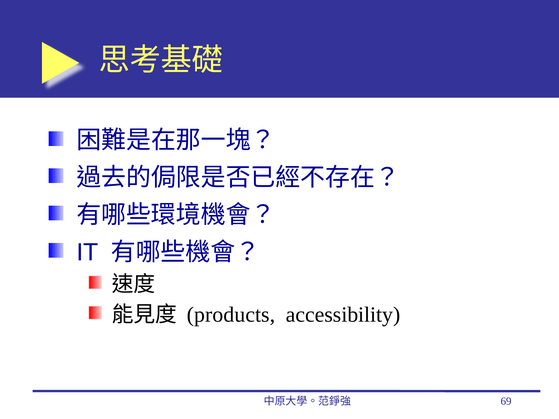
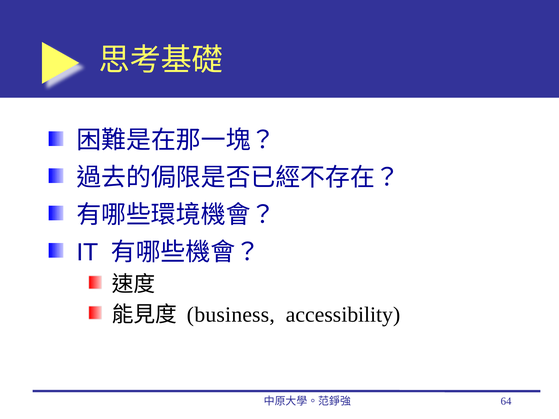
products: products -> business (231, 315)
69: 69 -> 64 (506, 401)
